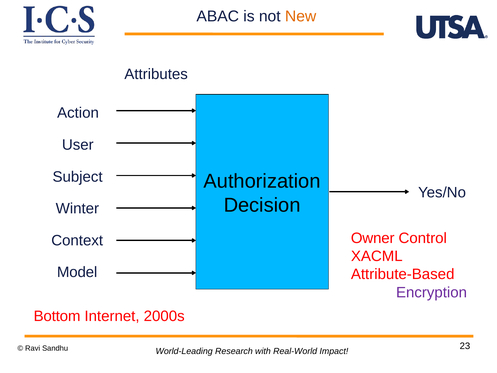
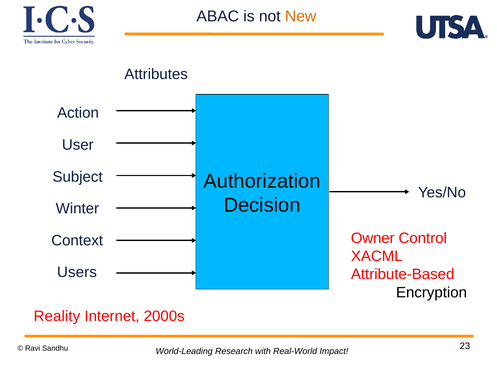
Model: Model -> Users (77, 272)
Encryption colour: purple -> black (431, 292)
Bottom: Bottom -> Reality (57, 316)
